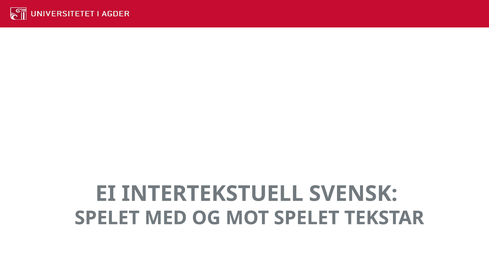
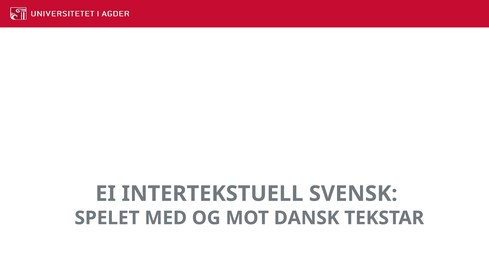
MOT SPELET: SPELET -> DANSK (307, 218)
